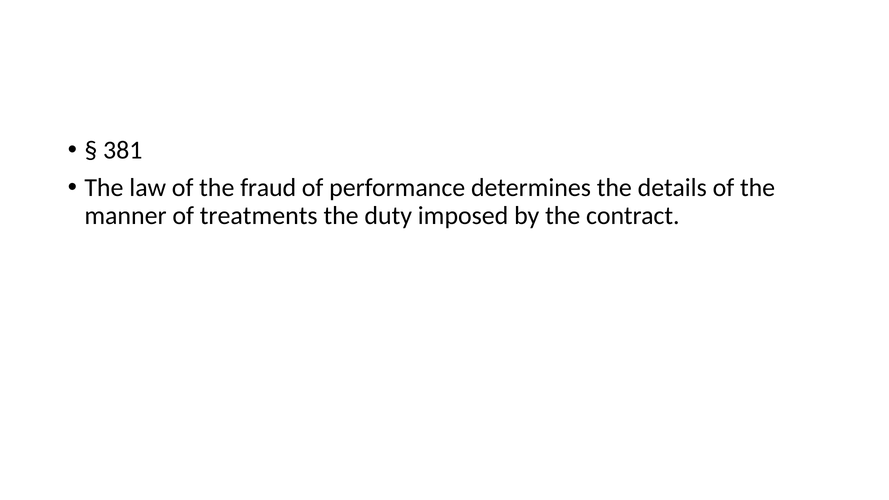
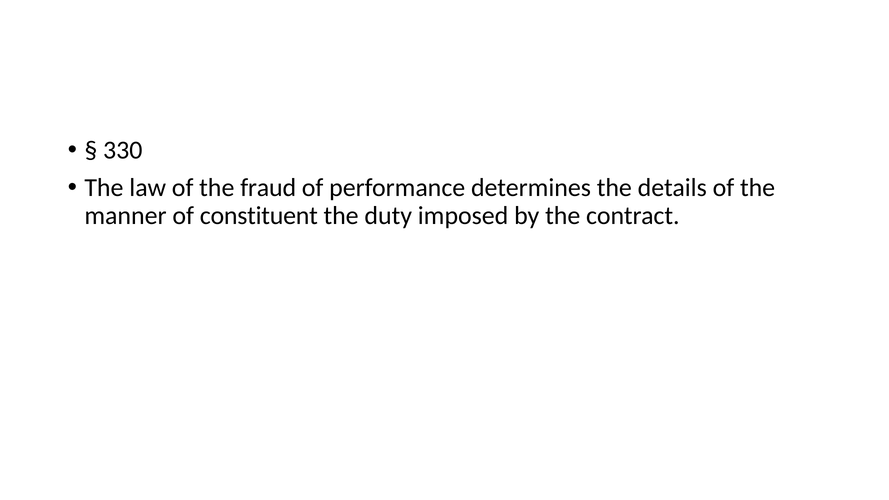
381: 381 -> 330 (123, 150)
treatments: treatments -> constituent (259, 216)
